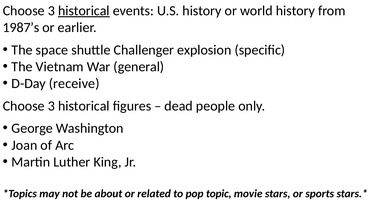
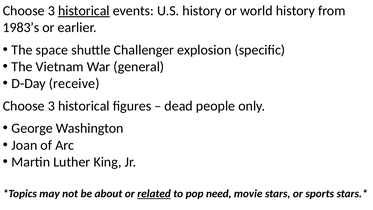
1987’s: 1987’s -> 1983’s (21, 28)
related underline: none -> present (154, 194)
topic: topic -> need (219, 194)
